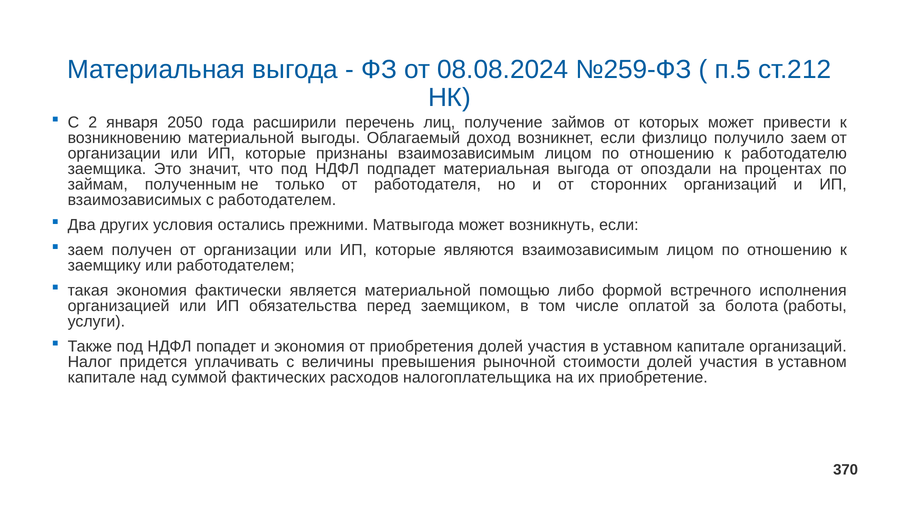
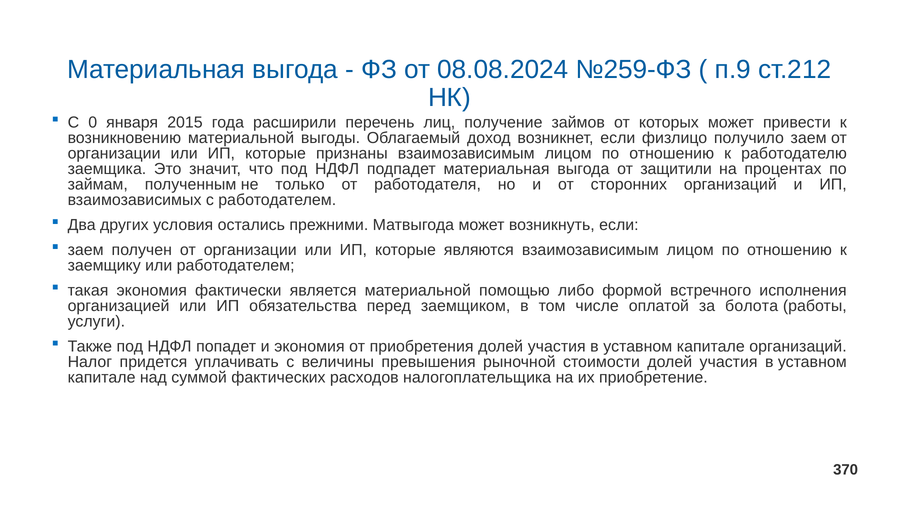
п.5: п.5 -> п.9 (733, 69)
2: 2 -> 0 (93, 123)
2050: 2050 -> 2015 (185, 123)
опоздали: опоздали -> защитили (676, 169)
